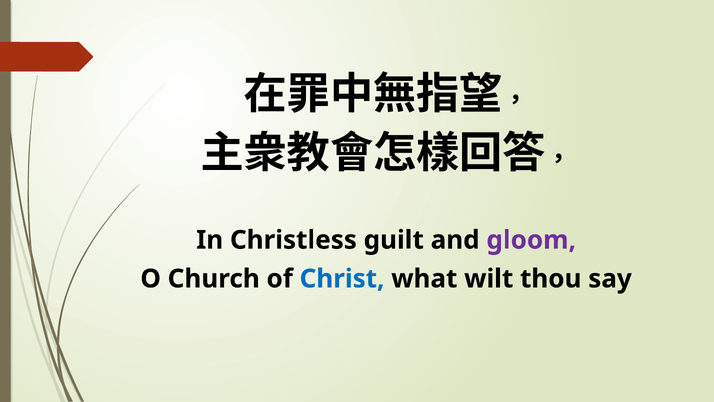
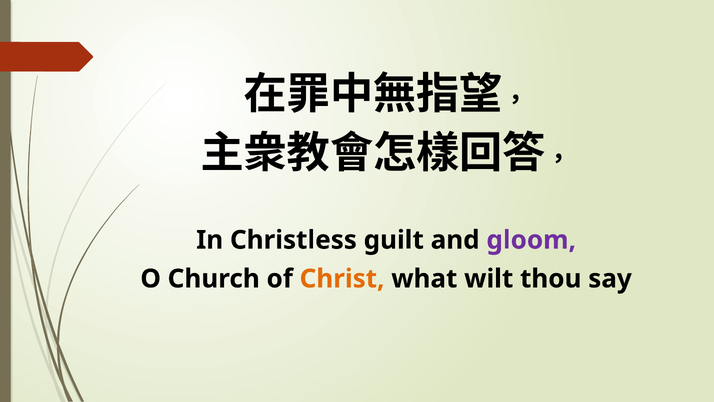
Christ colour: blue -> orange (342, 279)
